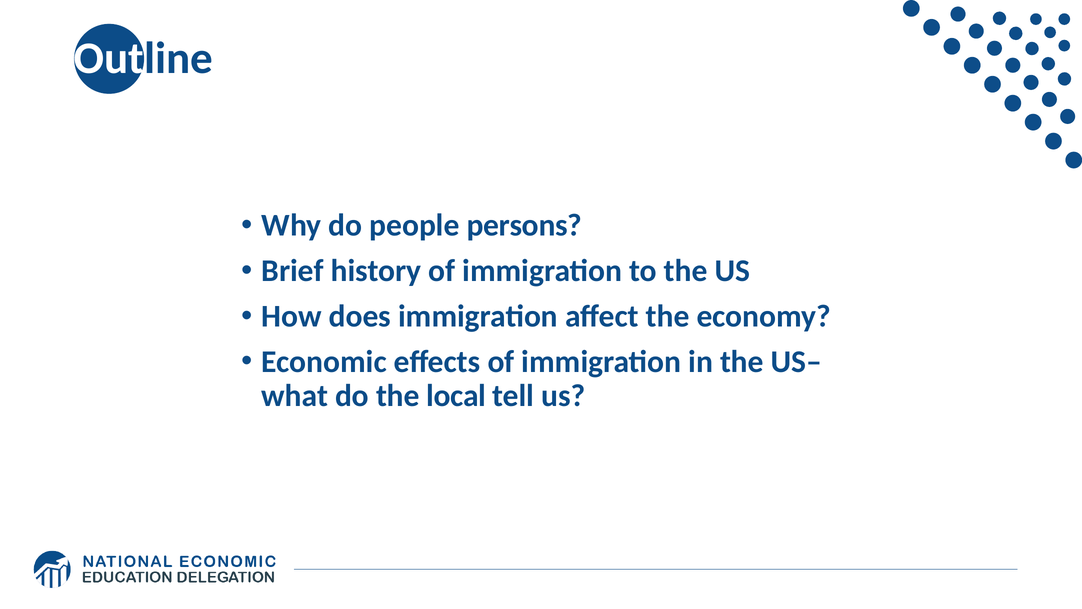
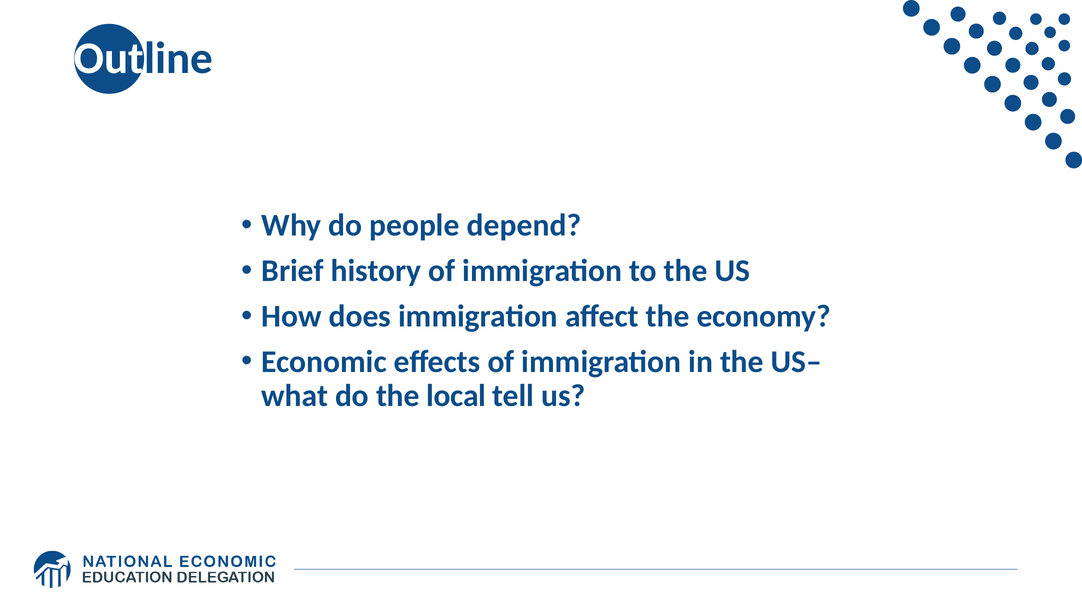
persons: persons -> depend (524, 225)
